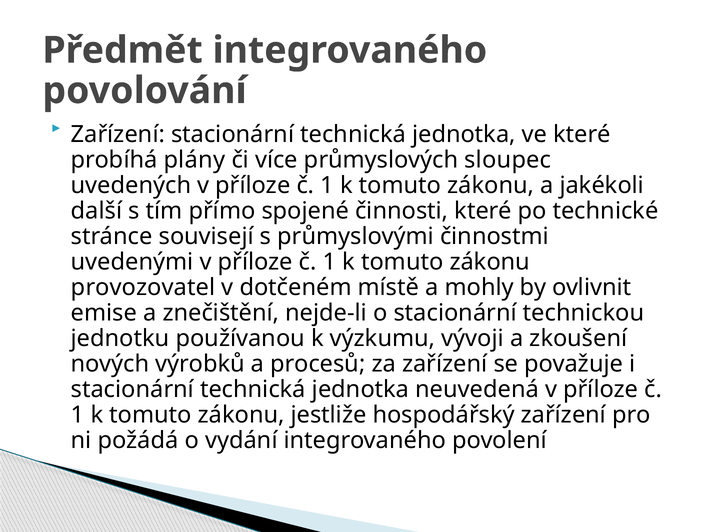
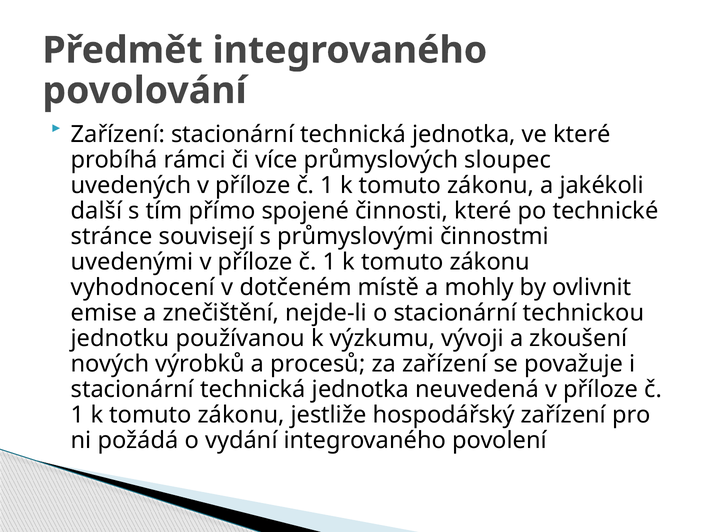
plány: plány -> rámci (195, 160)
provozovatel: provozovatel -> vyhodnocení (143, 287)
